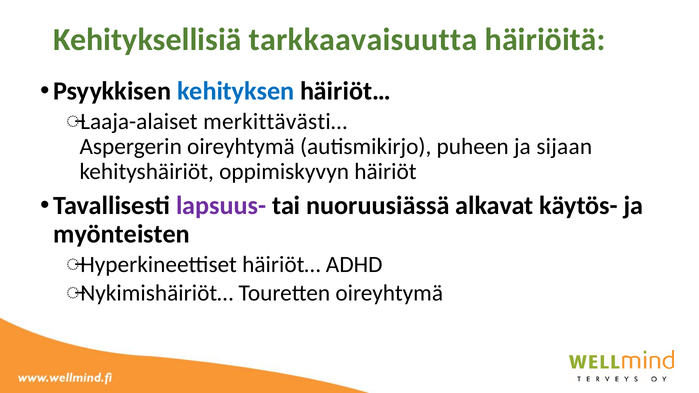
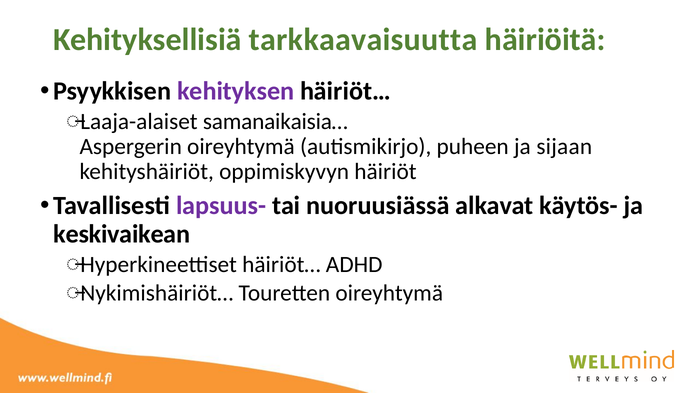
kehityksen colour: blue -> purple (236, 91)
merkittävästi…: merkittävästi… -> samanaikaisia… (275, 121)
myönteisten: myönteisten -> keskivaikean (122, 234)
